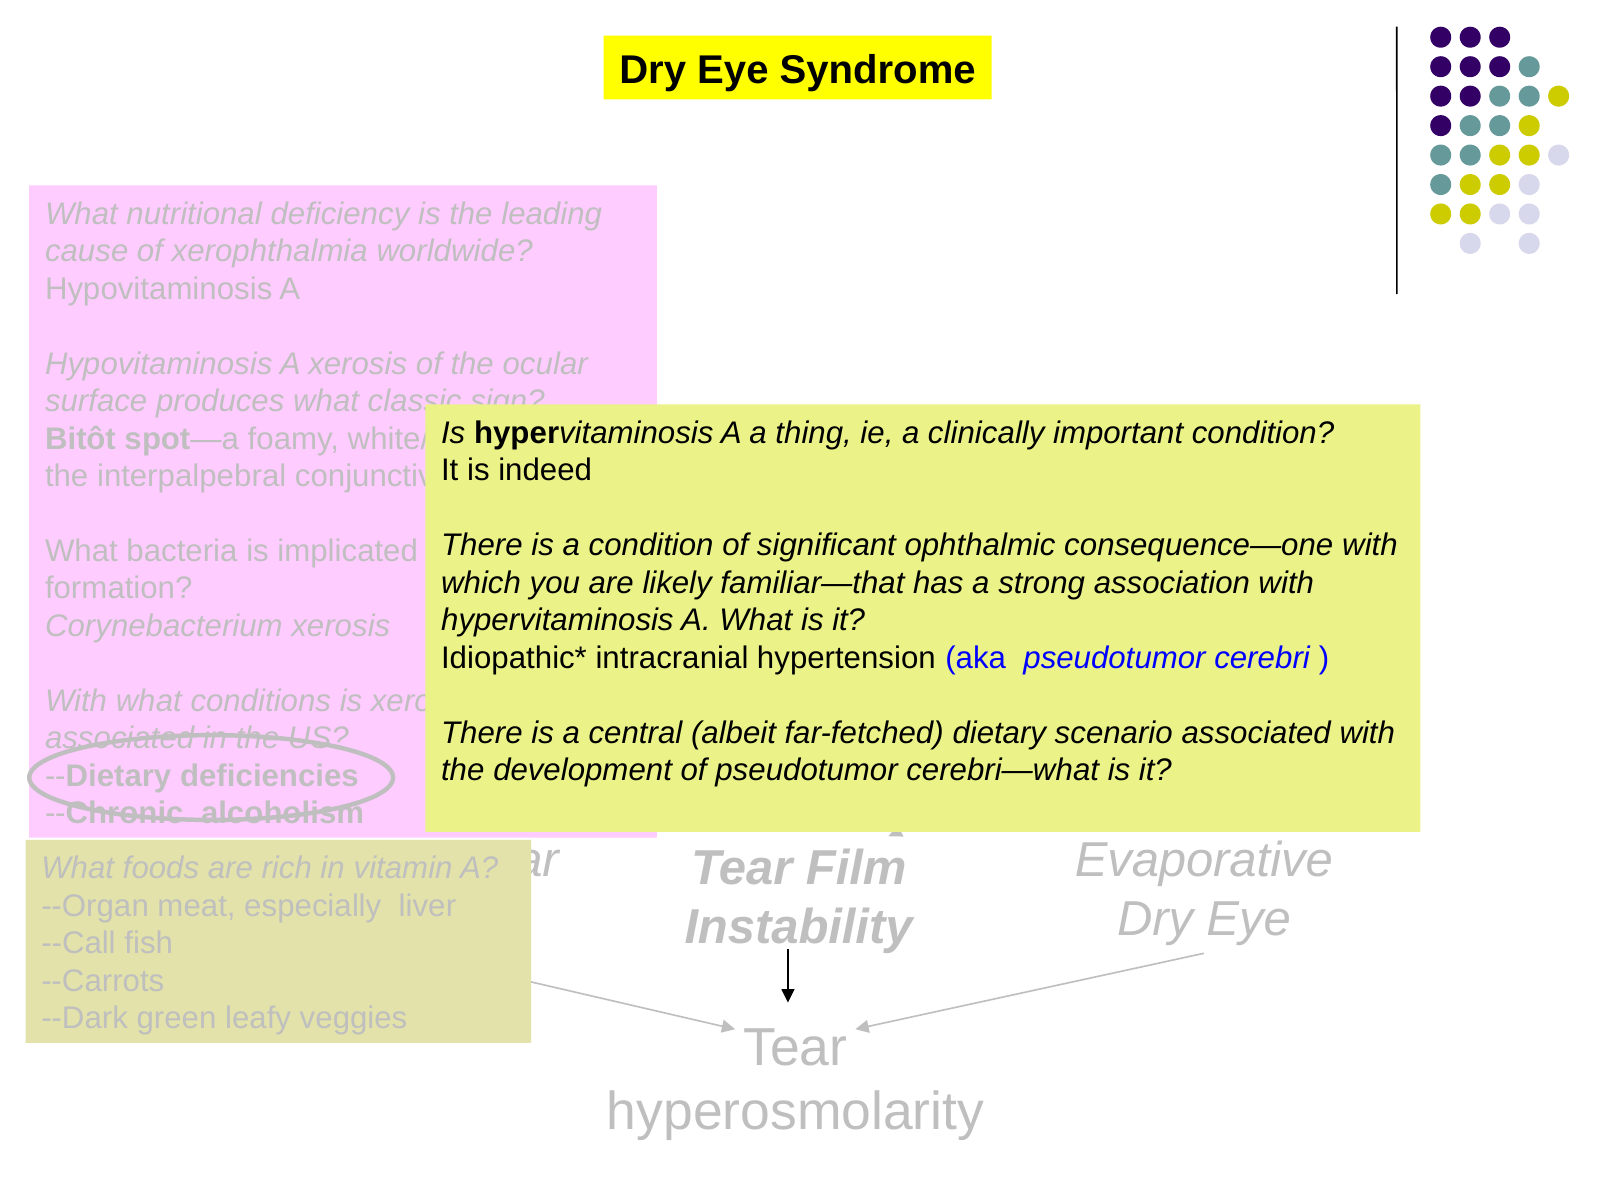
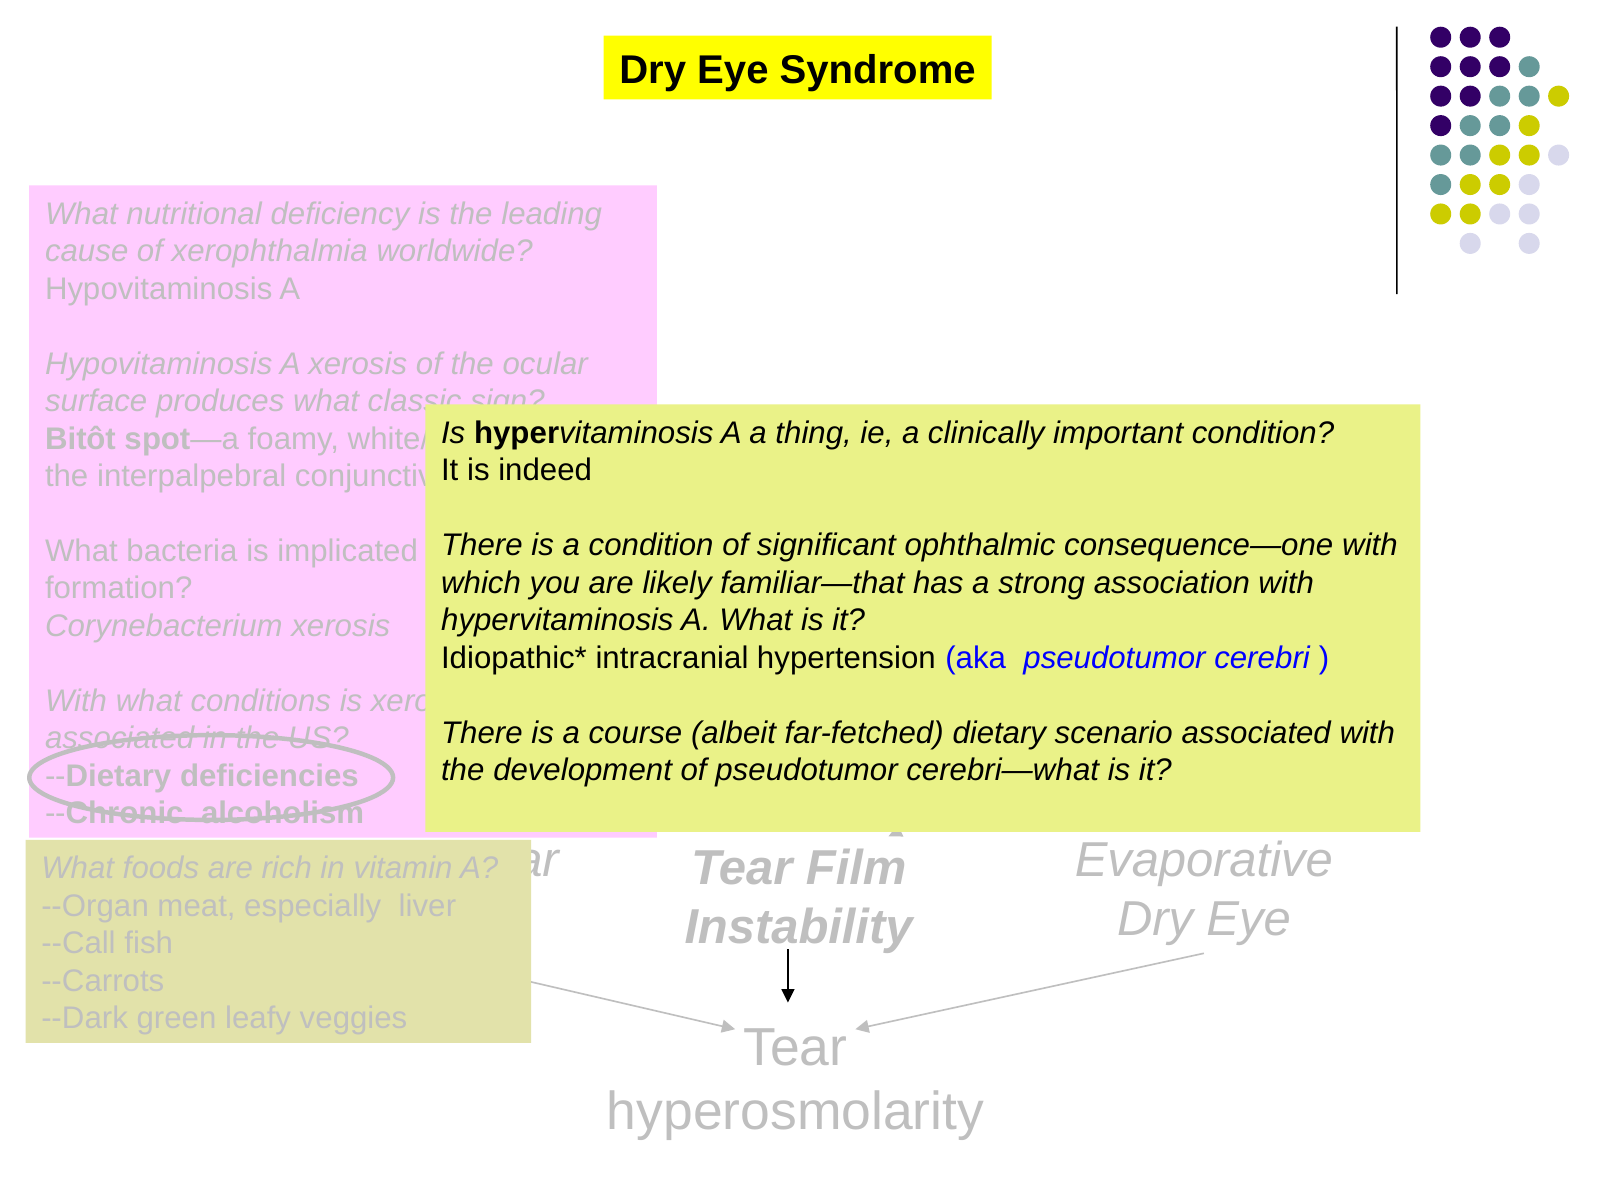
central: central -> course (635, 733)
